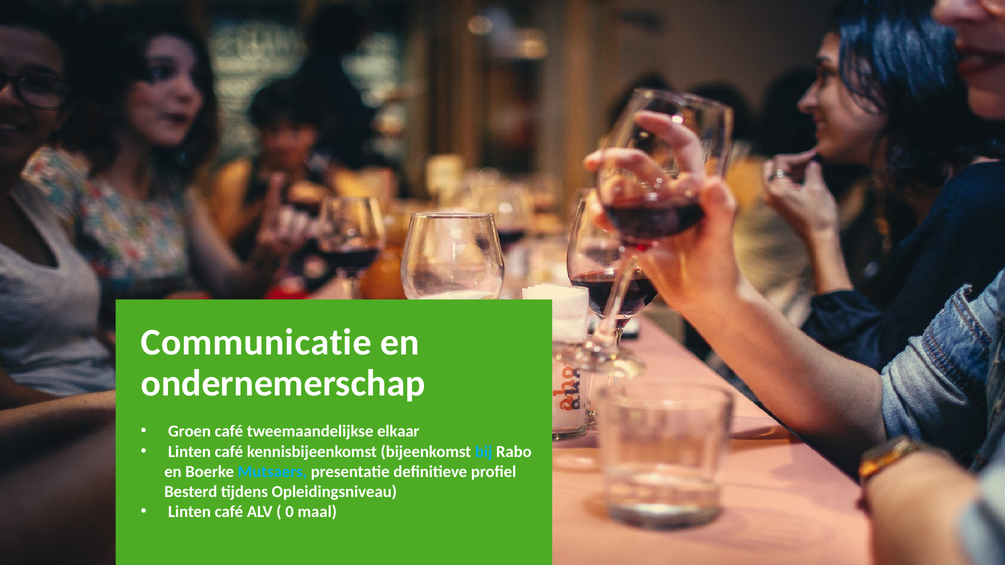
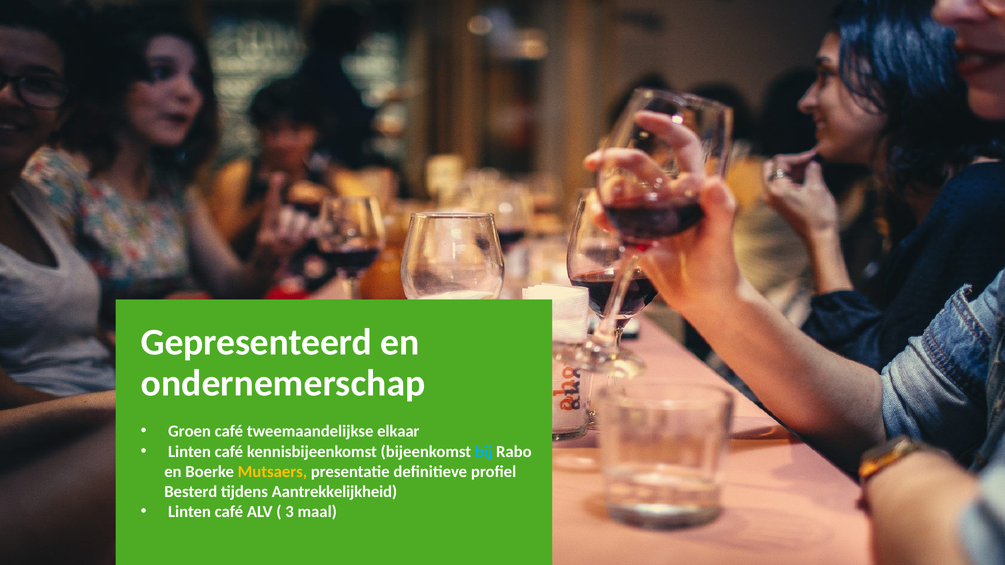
Communicatie: Communicatie -> Gepresenteerd (256, 343)
Mutsaers colour: light blue -> yellow (272, 472)
Opleidingsniveau: Opleidingsniveau -> Aantrekkelijkheid (334, 492)
0: 0 -> 3 (290, 512)
